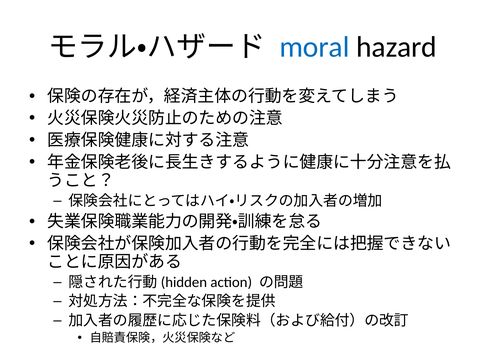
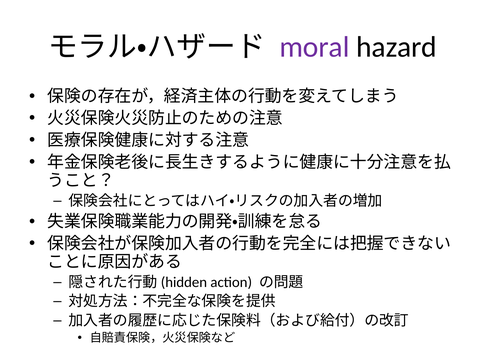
moral colour: blue -> purple (314, 47)
